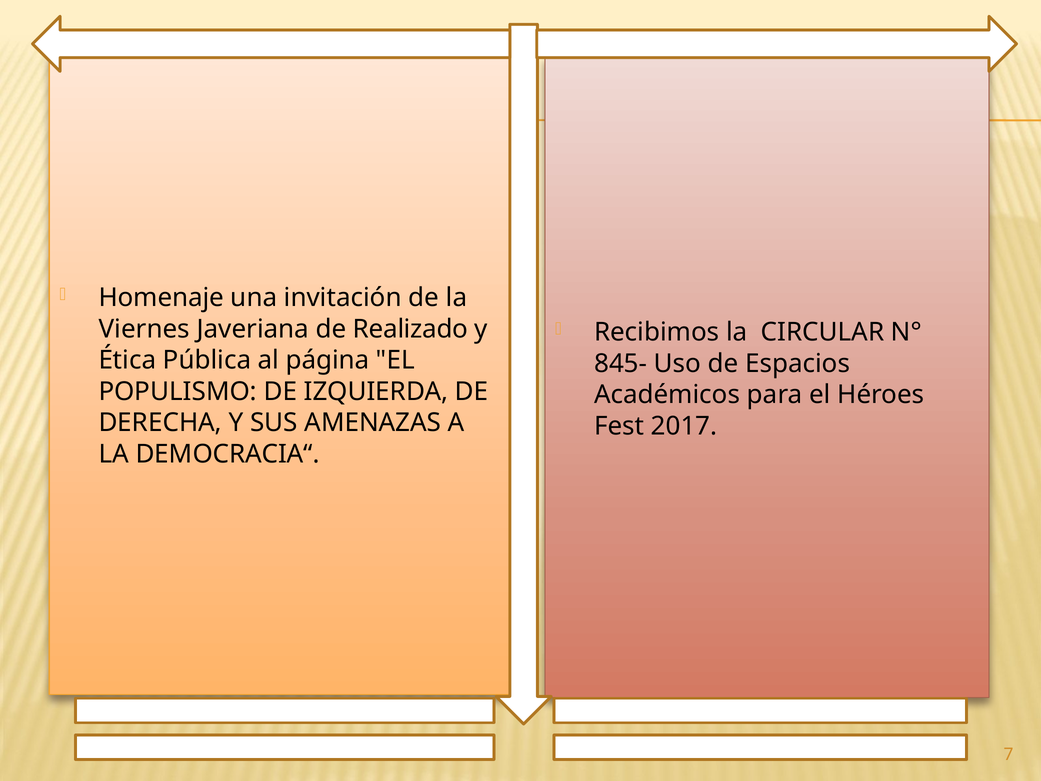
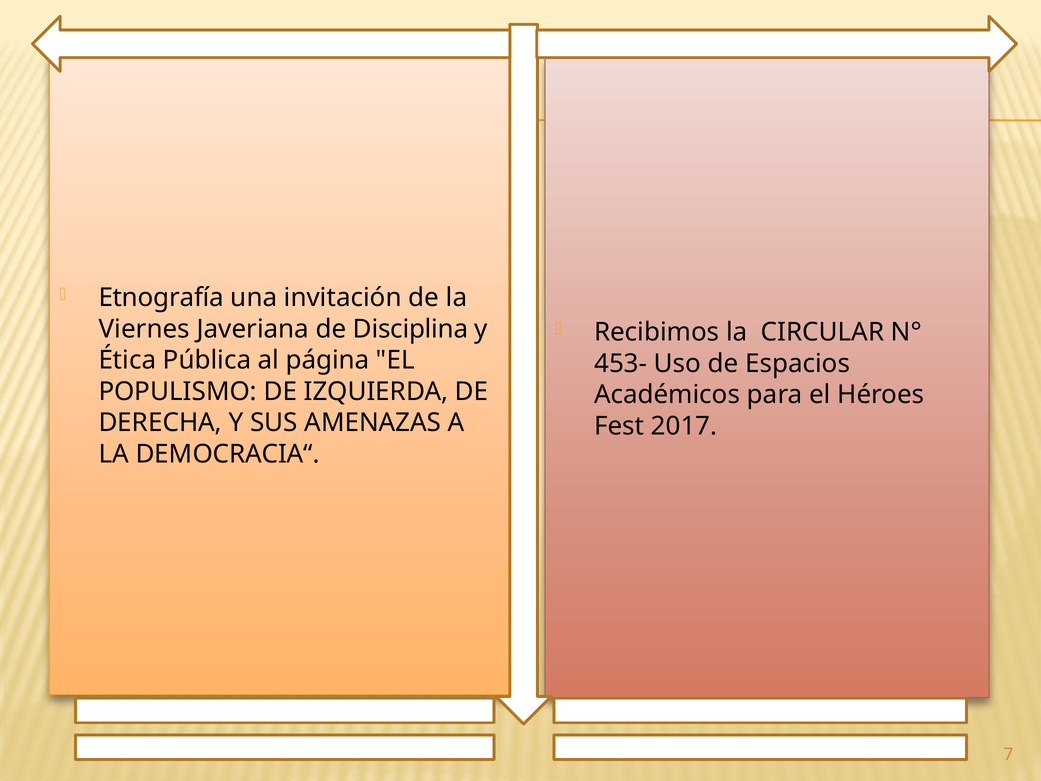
Homenaje: Homenaje -> Etnografía (161, 298)
Realizado: Realizado -> Disciplina (411, 329)
845-: 845- -> 453- (621, 363)
